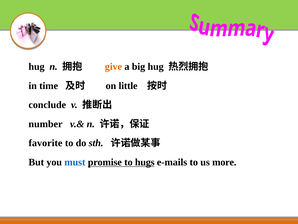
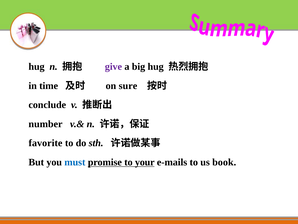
give colour: orange -> purple (113, 66)
little: little -> sure (128, 86)
hugs: hugs -> your (145, 162)
more: more -> book (224, 162)
